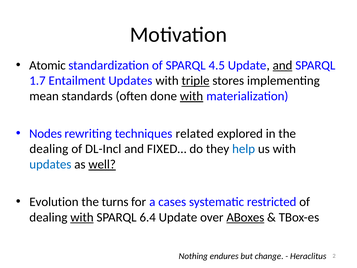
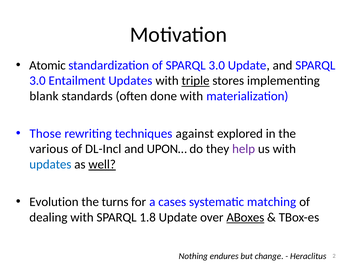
of SPARQL 4.5: 4.5 -> 3.0 (217, 65)
and underline: present -> none (283, 65)
1.7: 1.7 -> 3.0 (37, 81)
mean: mean -> blank (44, 96)
with underline: present -> none (192, 96)
Nodes: Nodes -> Those (45, 133)
related: related -> against (195, 133)
dealing: dealing -> various (49, 149)
FIXED…: FIXED… -> UPON… (167, 149)
help colour: blue -> purple (244, 149)
restricted: restricted -> matching (272, 202)
with underline: present -> none (82, 217)
6.4: 6.4 -> 1.8 (148, 217)
